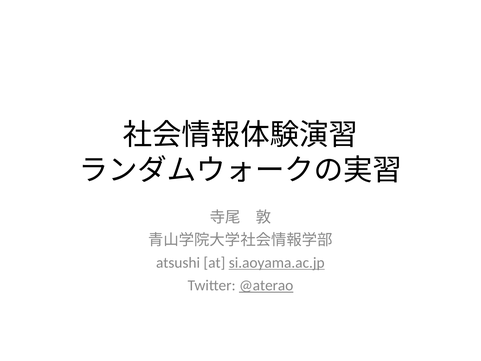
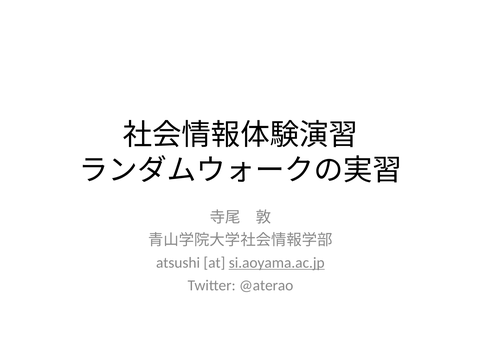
@aterao underline: present -> none (266, 285)
